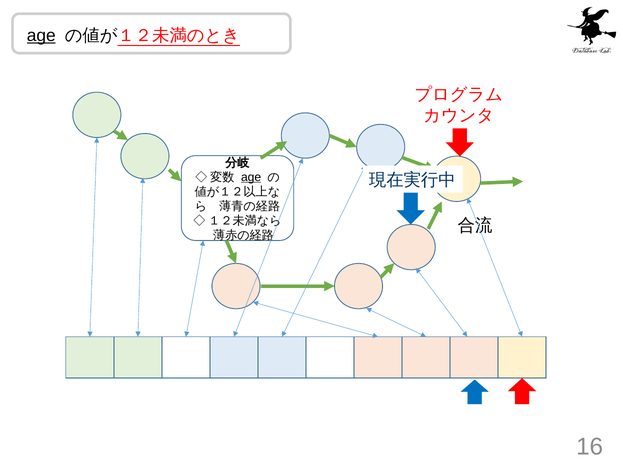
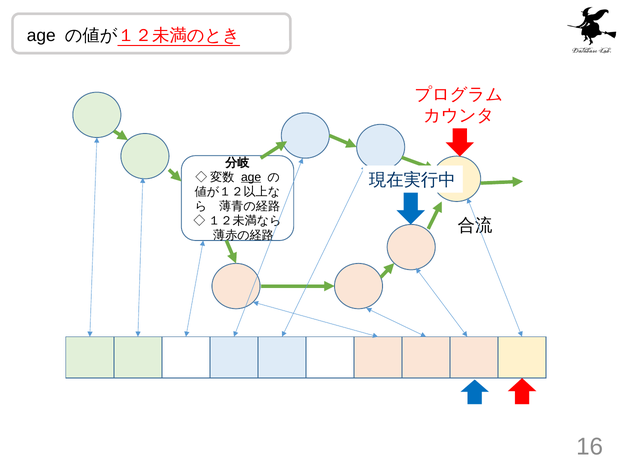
age underline: present -> none (41, 36)
